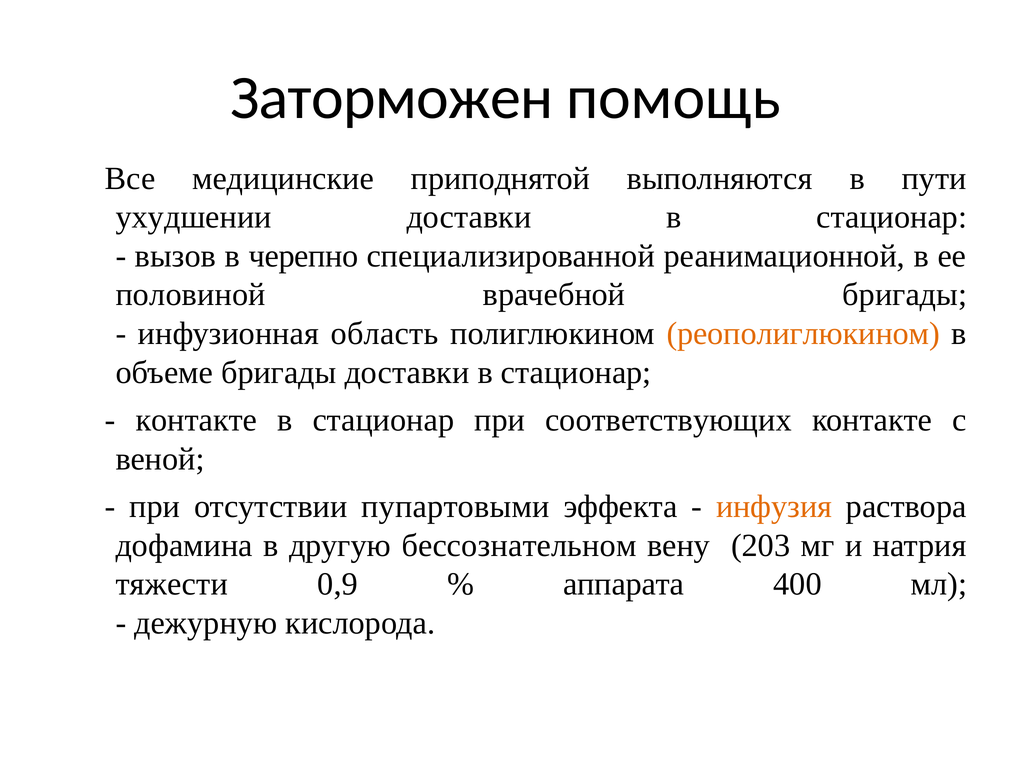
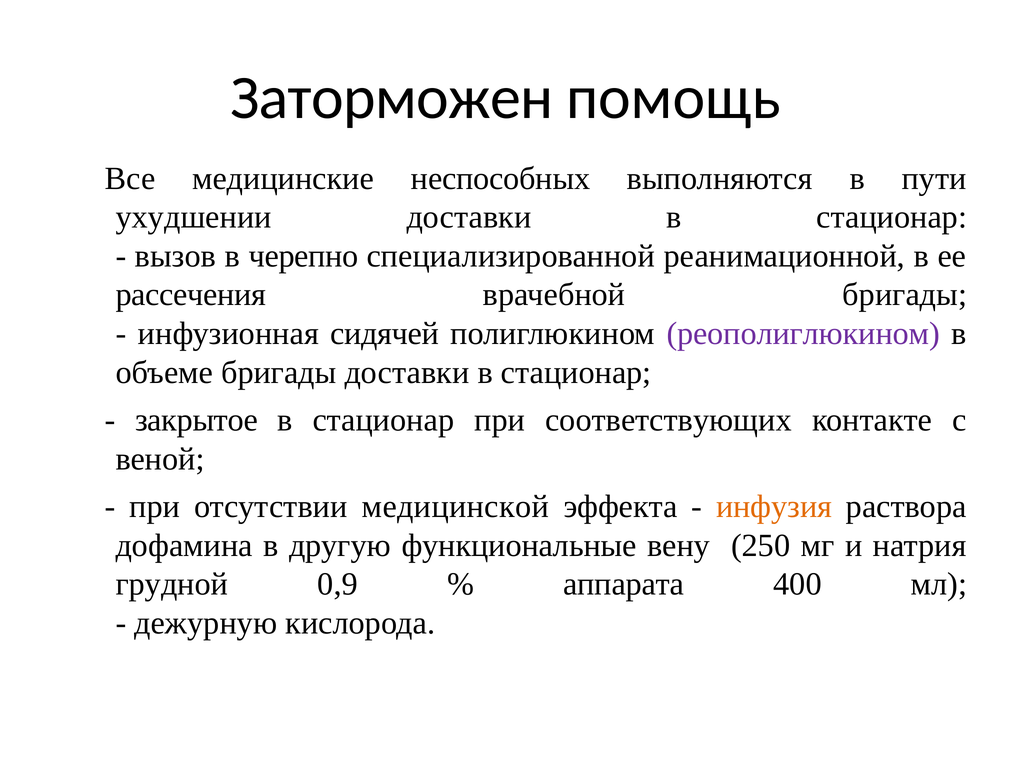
приподнятой: приподнятой -> неспособных (501, 179)
половиной: половиной -> рассечения (191, 295)
область: область -> сидячей (385, 334)
реополиглюкином colour: orange -> purple (803, 334)
контакте: контакте -> закрытое (196, 420)
пупартовыми: пупартовыми -> медицинской (455, 507)
бессознательном: бессознательном -> функциональные (519, 545)
203: 203 -> 250 (761, 545)
тяжести: тяжести -> грудной (172, 584)
